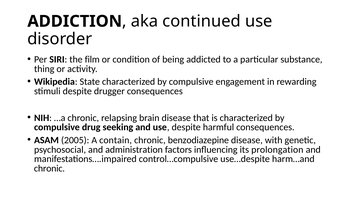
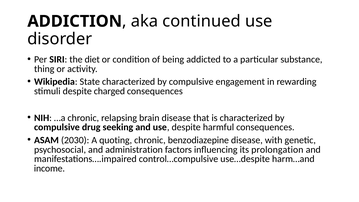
film: film -> diet (92, 59)
drugger: drugger -> charged (109, 91)
2005: 2005 -> 2030 (75, 140)
contain: contain -> quoting (116, 140)
chronic: chronic -> income (49, 168)
